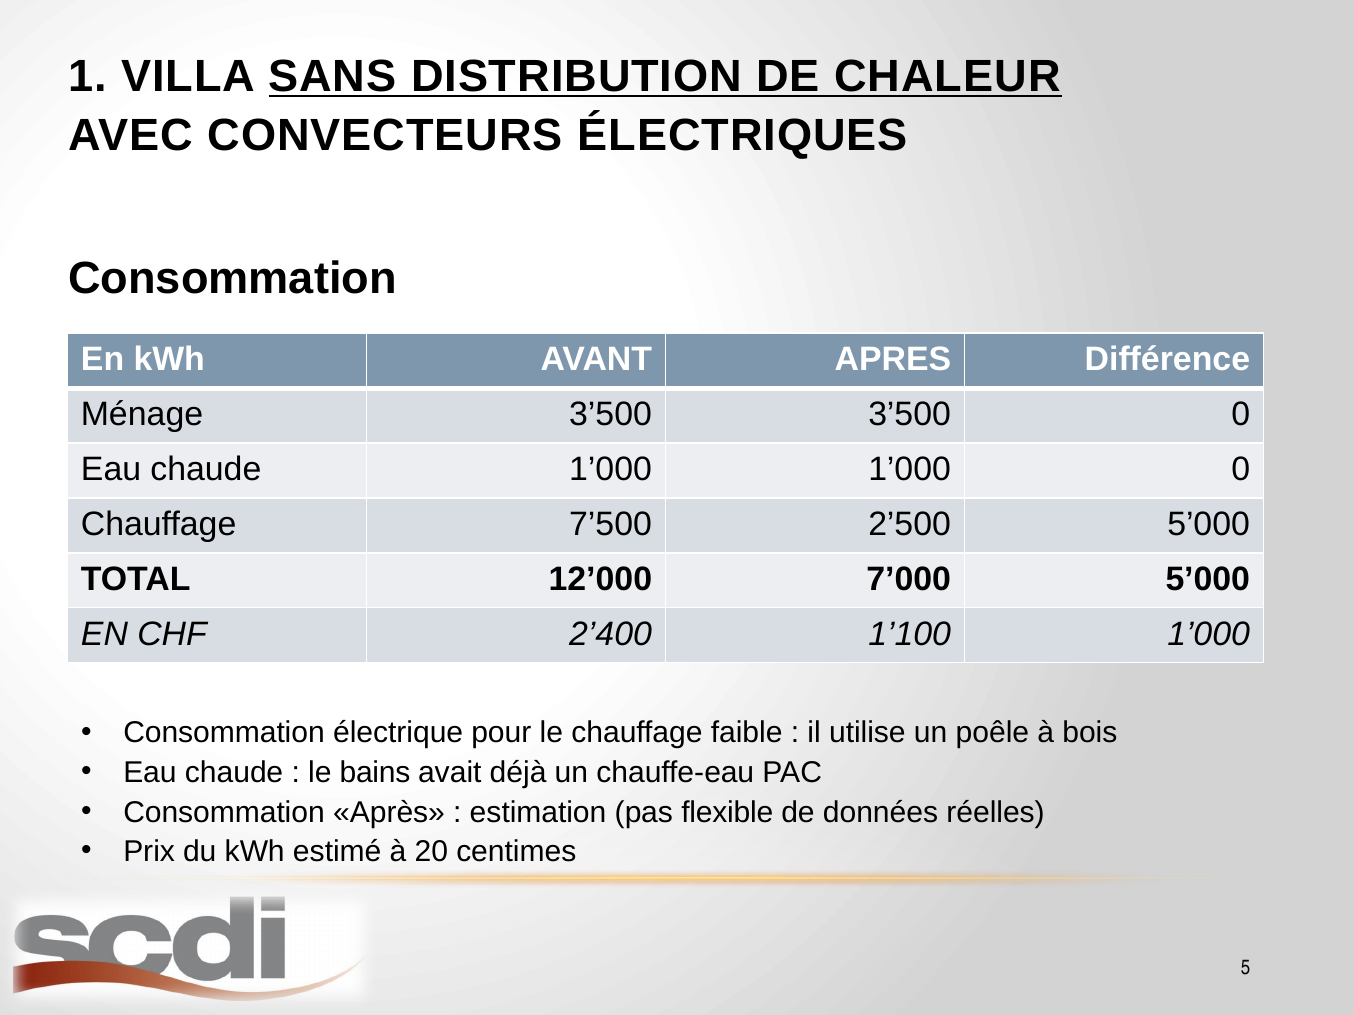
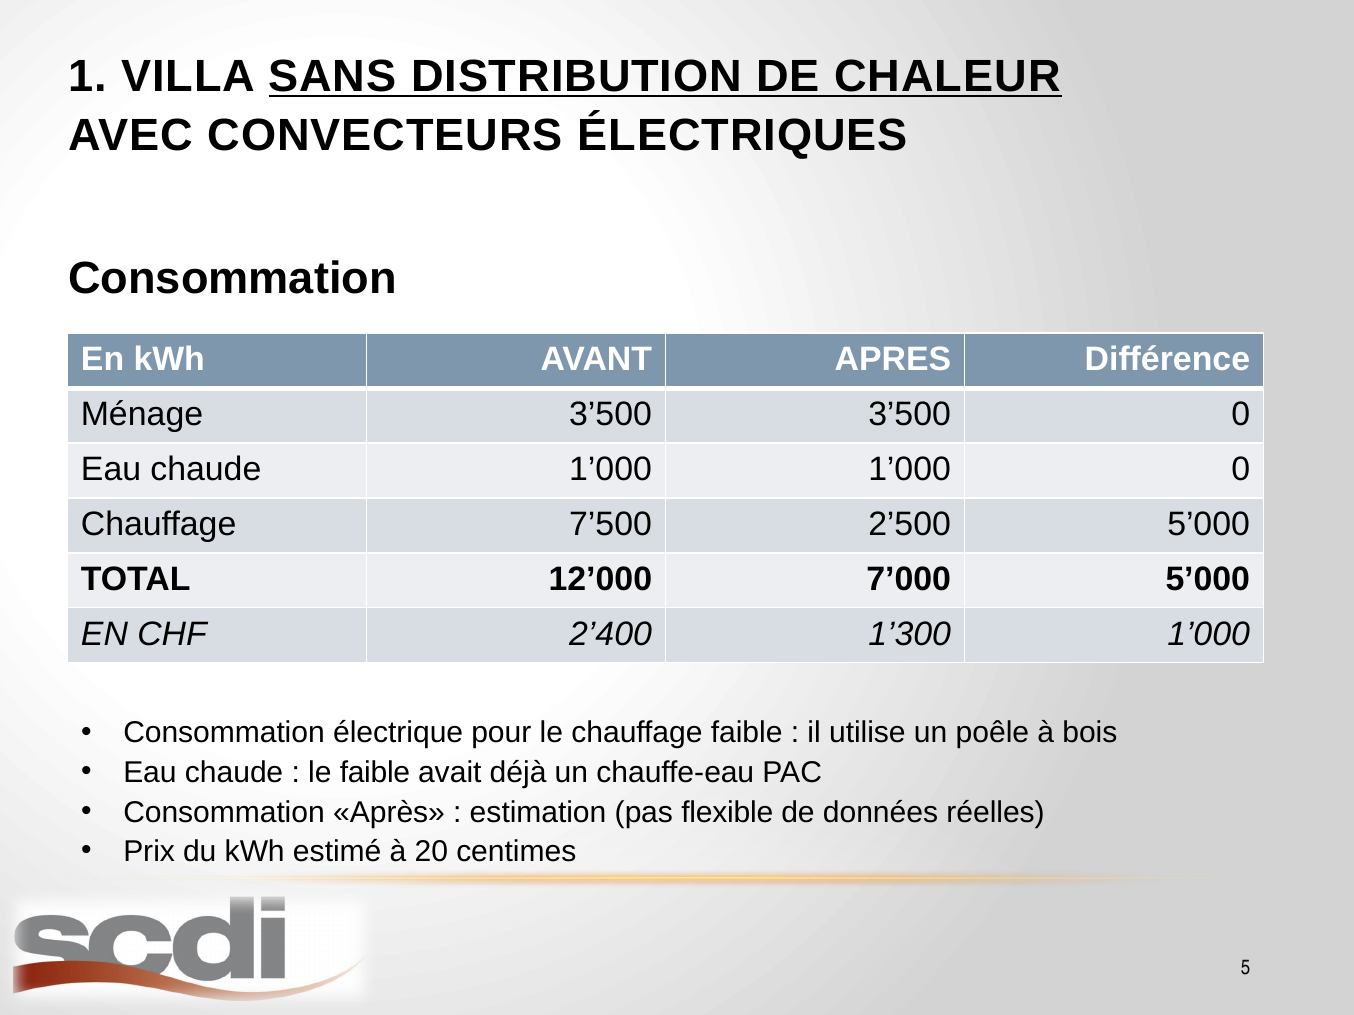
1’100: 1’100 -> 1’300 (910, 634)
le bains: bains -> faible (375, 773)
